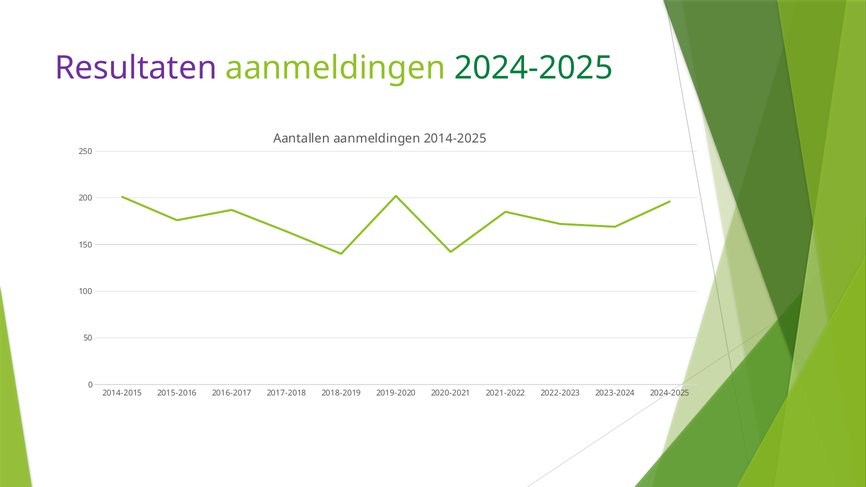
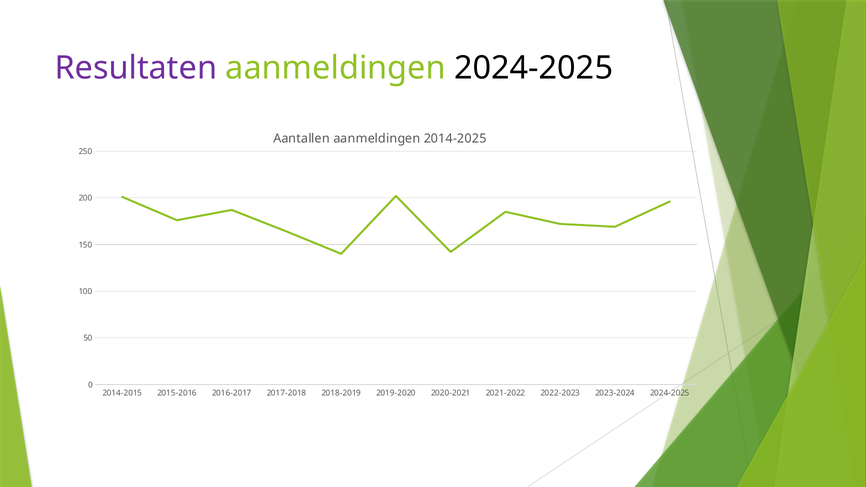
2024-2025 colour: green -> black (534, 68)
